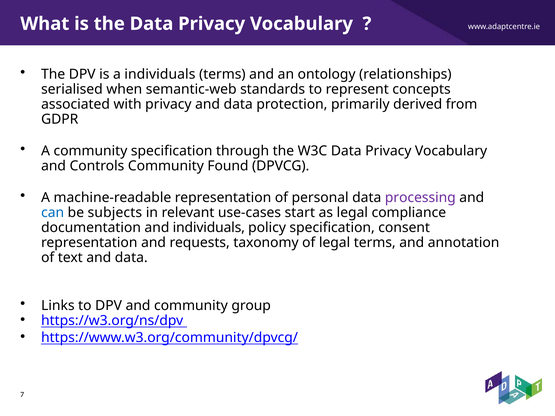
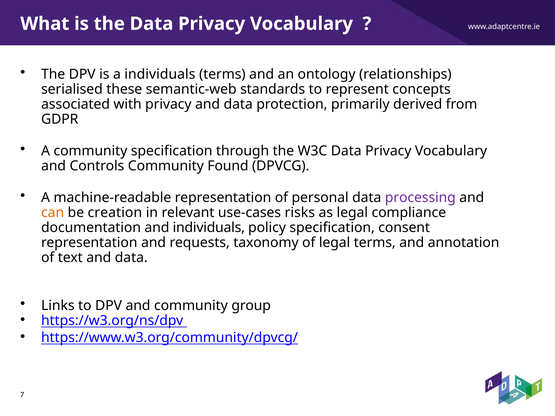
when: when -> these (124, 89)
can colour: blue -> orange (53, 213)
subjects: subjects -> creation (115, 213)
start: start -> risks (300, 213)
